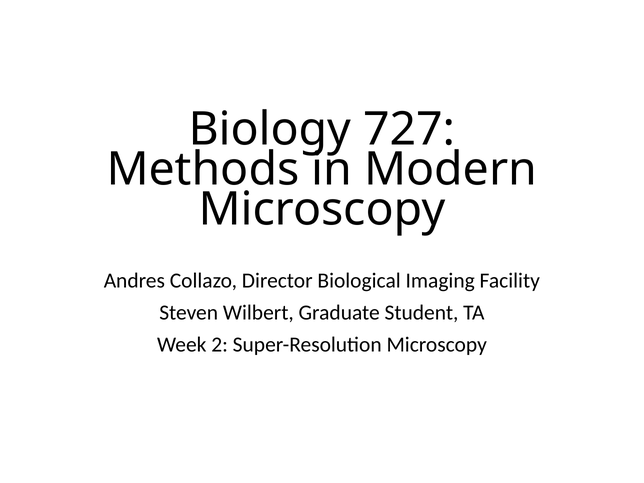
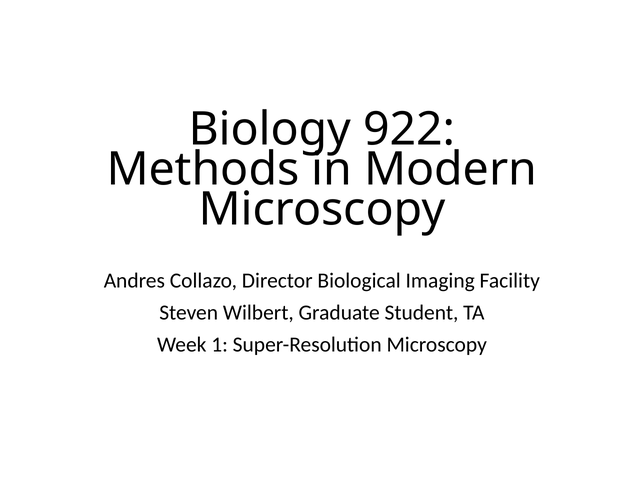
727: 727 -> 922 (409, 129)
2: 2 -> 1 (220, 345)
